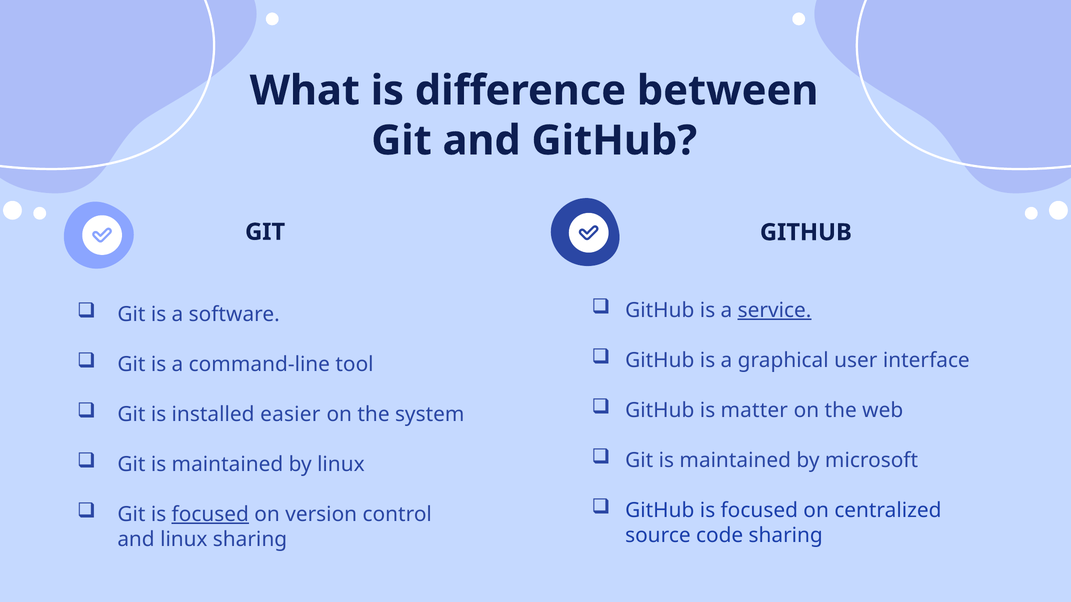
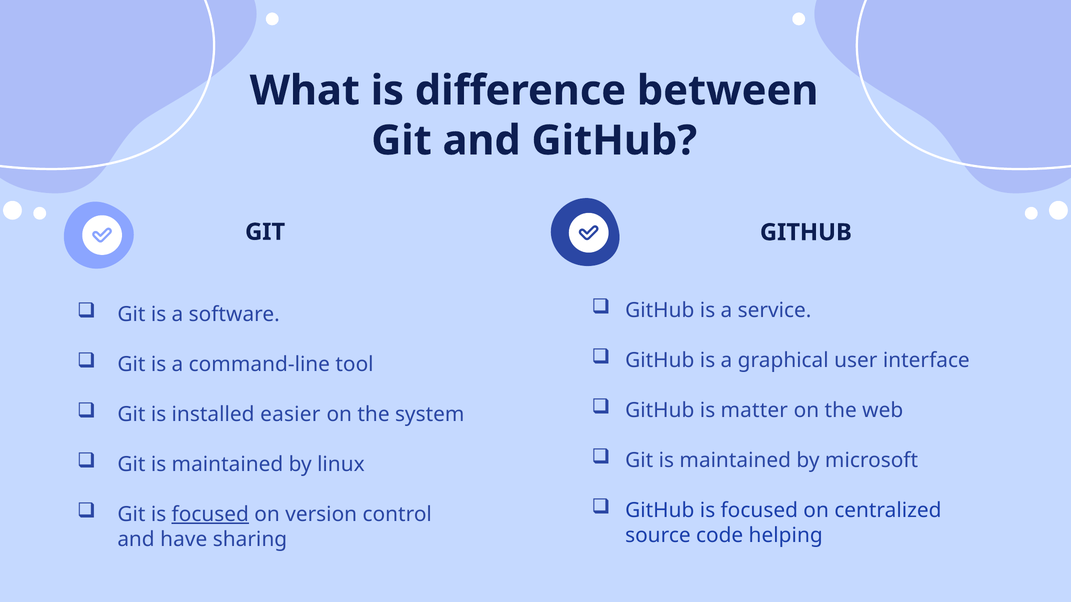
service underline: present -> none (775, 311)
code sharing: sharing -> helping (786, 536)
and linux: linux -> have (184, 540)
